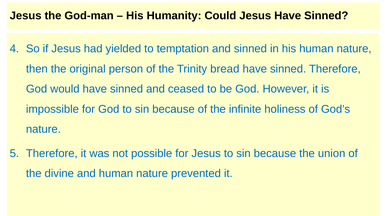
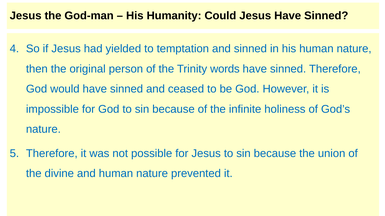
bread: bread -> words (225, 69)
